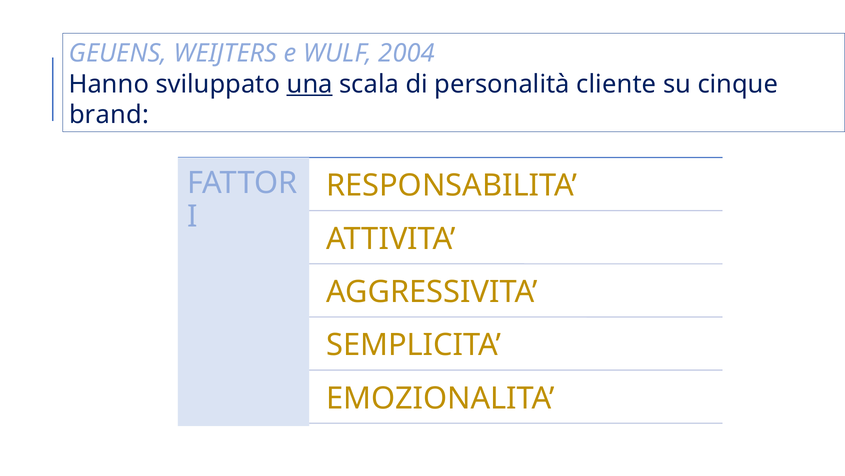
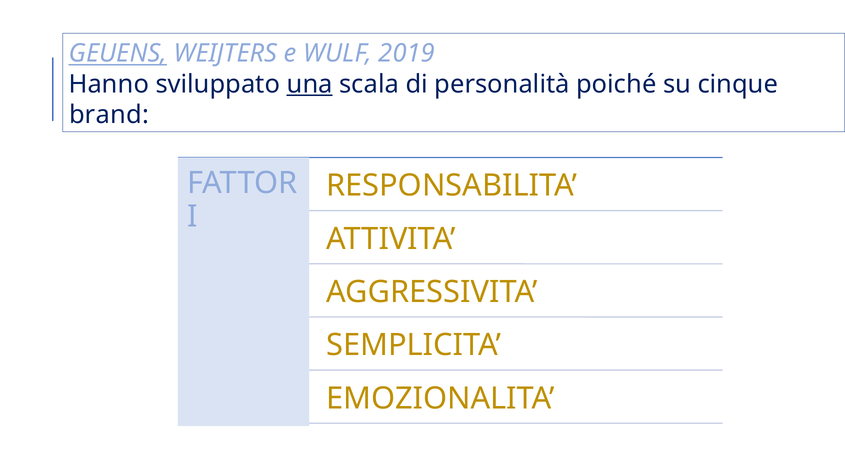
GEUENS underline: none -> present (118, 53)
2004: 2004 -> 2019 (407, 53)
cliente: cliente -> poiché (616, 84)
